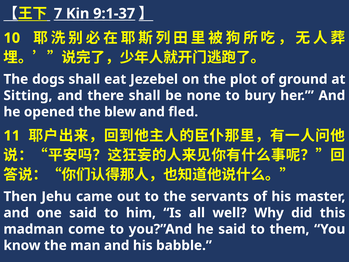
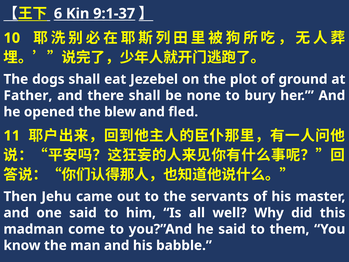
7: 7 -> 6 (58, 14)
Sitting: Sitting -> Father (28, 95)
